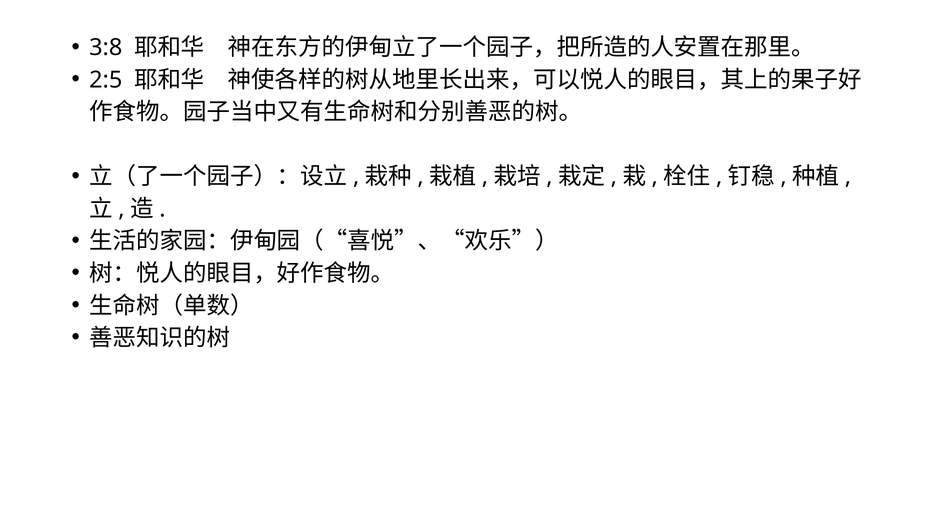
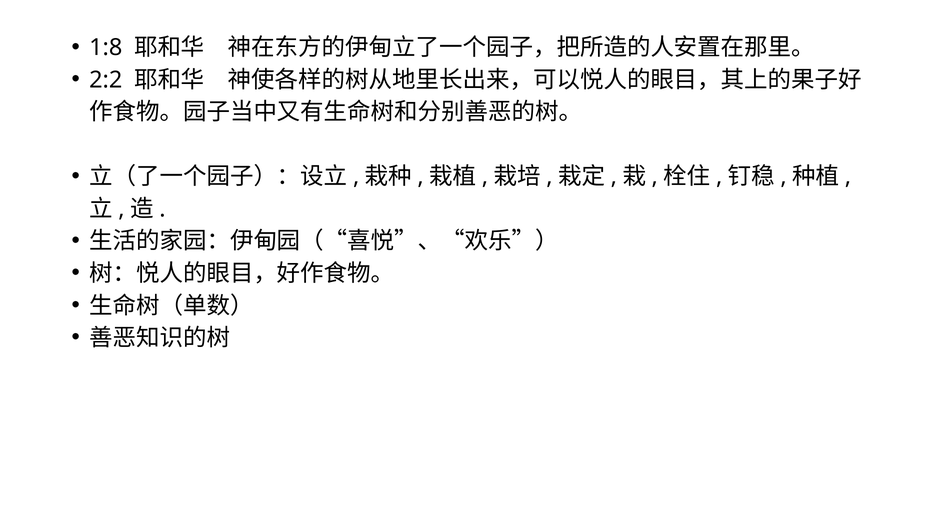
3:8: 3:8 -> 1:8 (106, 48)
2:5: 2:5 -> 2:2 (106, 80)
